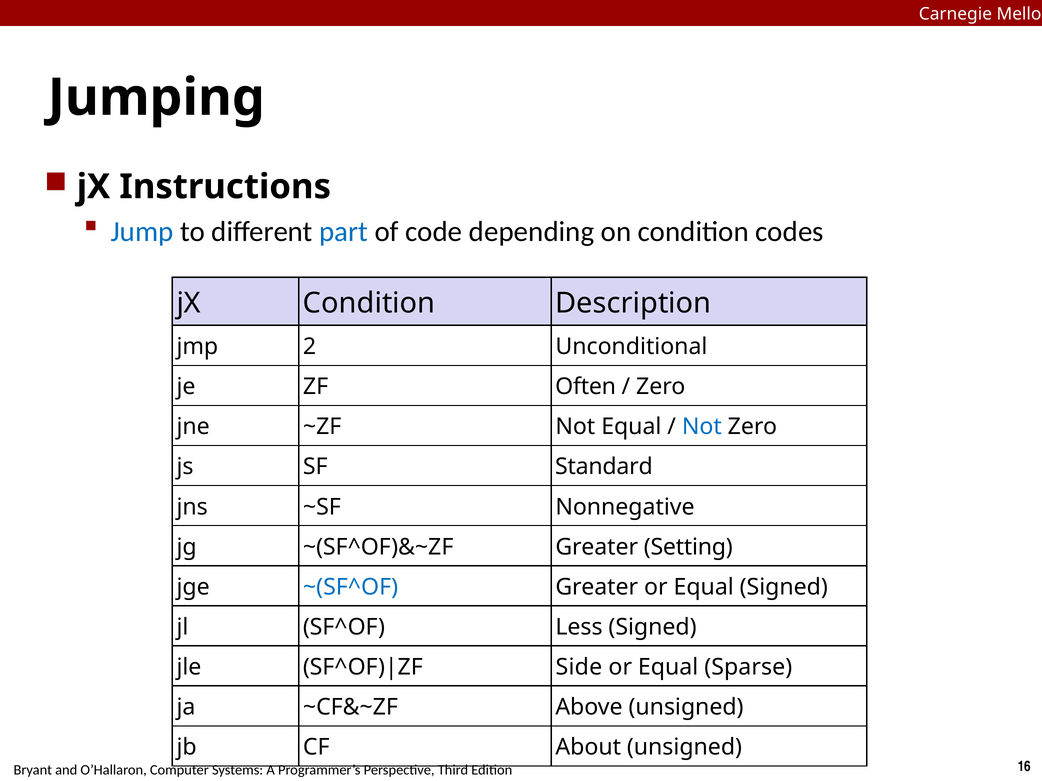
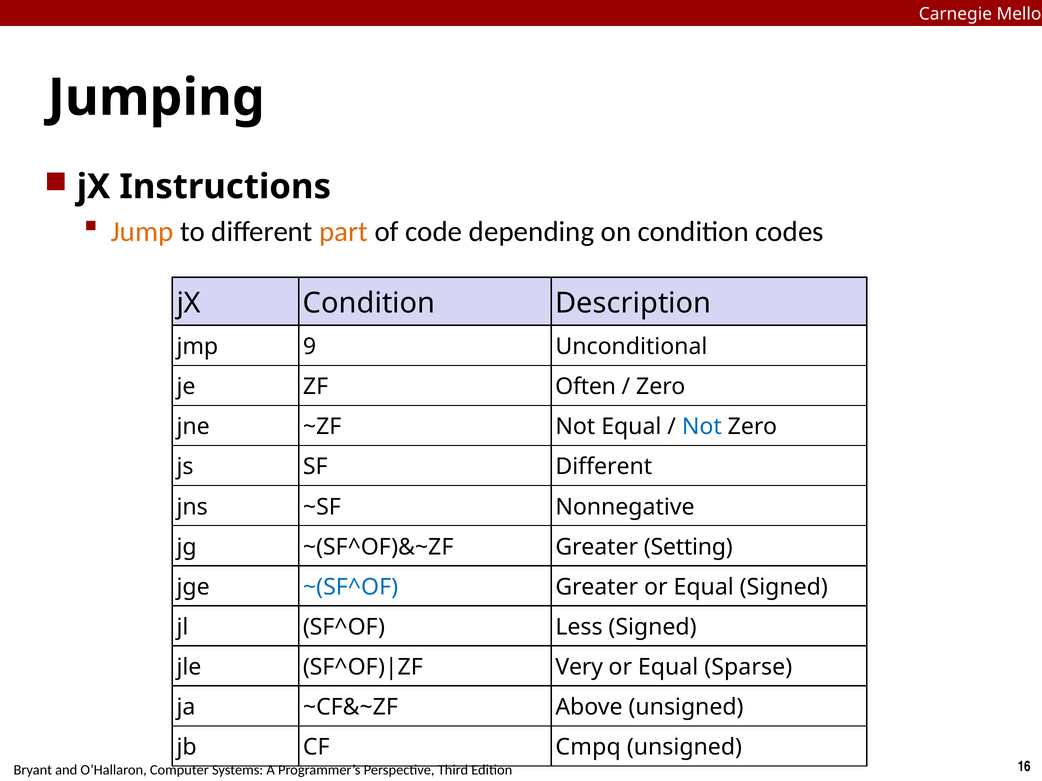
Jump colour: blue -> orange (142, 232)
part colour: blue -> orange (344, 232)
2: 2 -> 9 (310, 347)
SF Standard: Standard -> Different (604, 467)
Side: Side -> Very (579, 668)
About: About -> Cmpq (588, 748)
